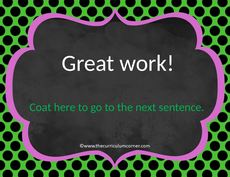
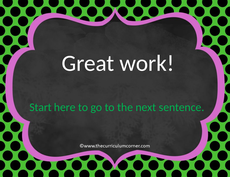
Coat: Coat -> Start (41, 108)
